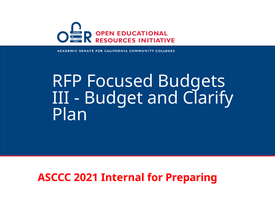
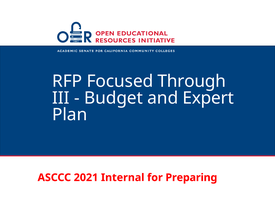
Budgets: Budgets -> Through (192, 81)
Clarify: Clarify -> Expert (208, 98)
